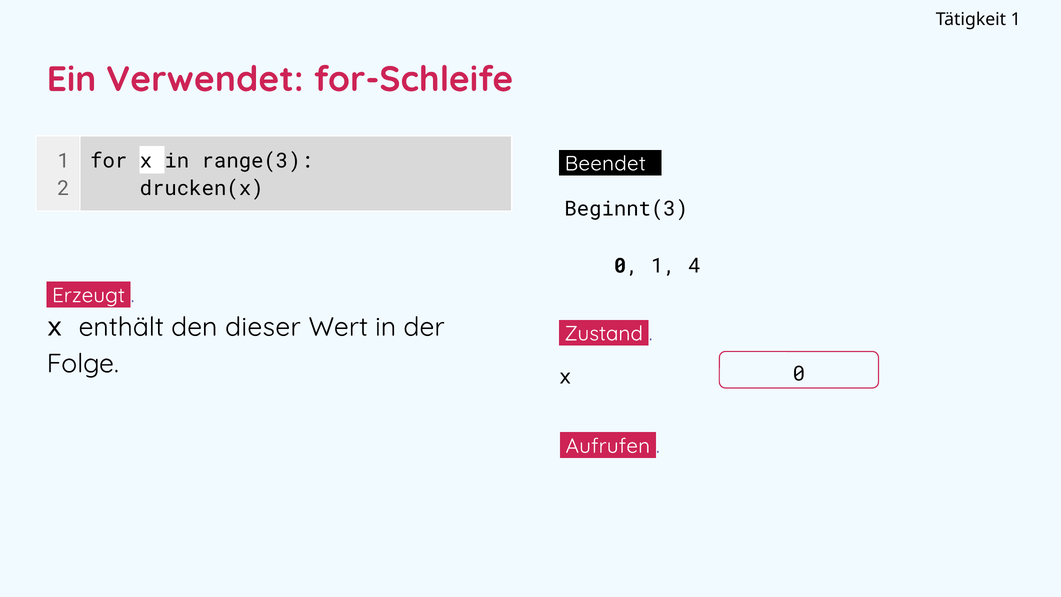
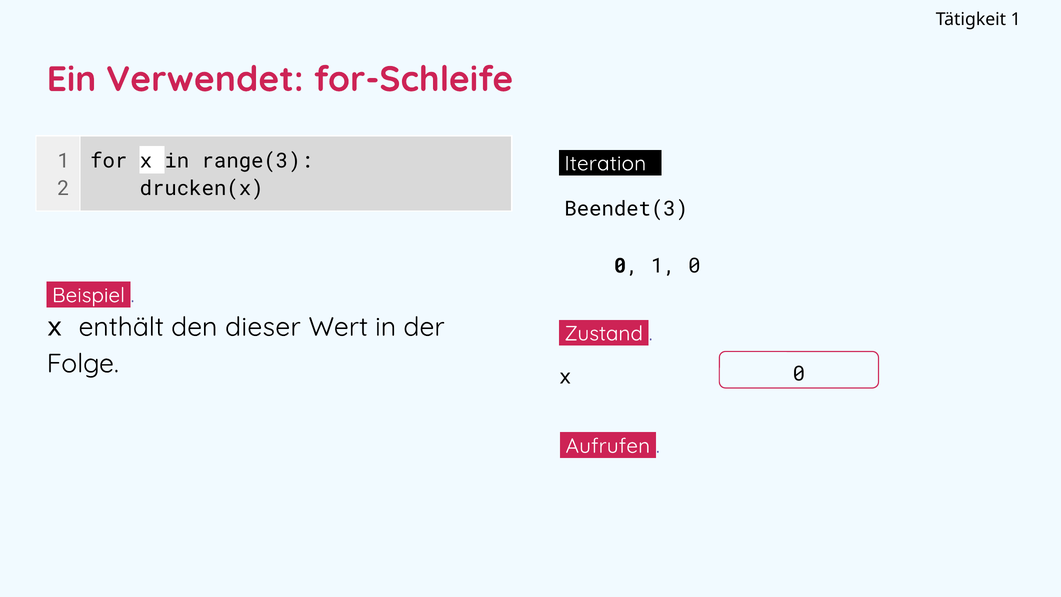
Beendet: Beendet -> Iteration (605, 164)
Beginnt(3: Beginnt(3 -> Beendet(3 (626, 209)
1 4: 4 -> 0 (694, 266)
Erzeugt: Erzeugt -> Beispiel (89, 295)
